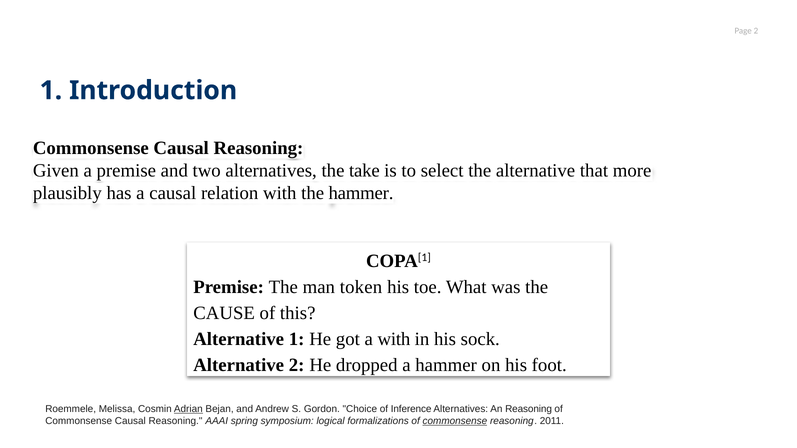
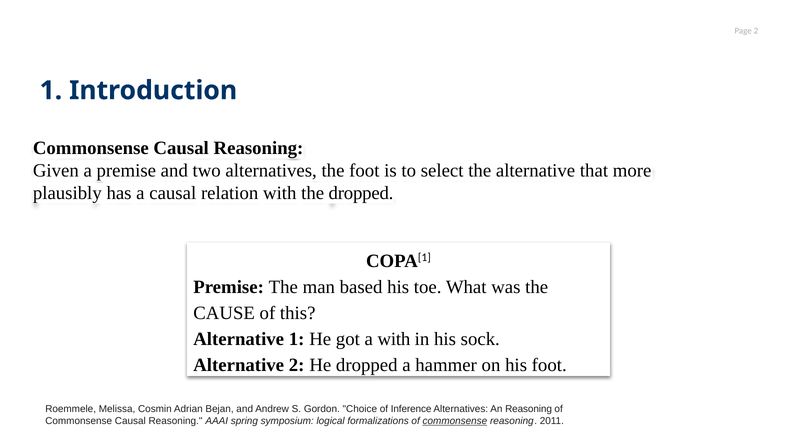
the take: take -> foot (364, 171)
the hammer: hammer -> dropped (361, 193)
token: token -> based (361, 287)
Adrian underline: present -> none (188, 409)
